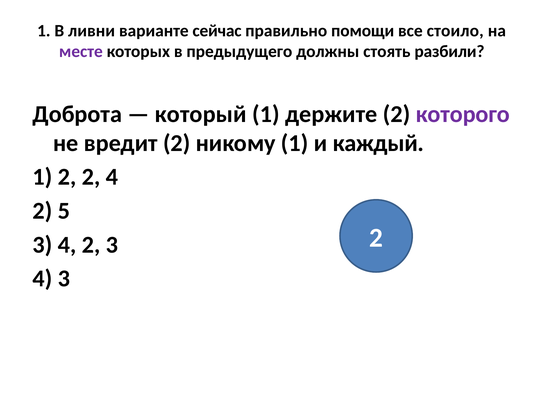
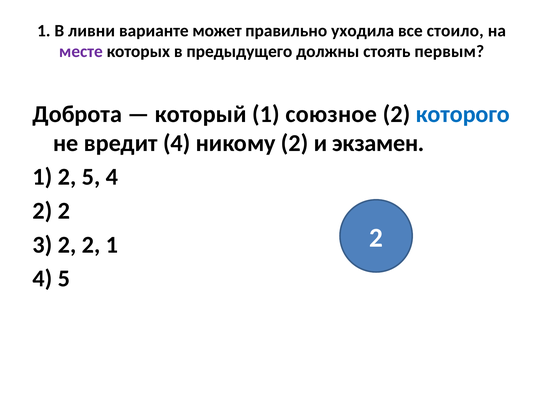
сейчас: сейчас -> может (217, 31)
помощи: помощи -> уходила (363, 31)
разбили: разбили -> первым (449, 52)
держите: держите -> союзное (331, 114)
которого colour: purple -> blue (463, 114)
вредит 2: 2 -> 4 (177, 143)
никому 1: 1 -> 2 (295, 143)
каждый: каждый -> экзамен (378, 143)
2 2: 2 -> 5 (91, 177)
5: 5 -> 2 (64, 211)
4: 4 -> 2 (67, 245)
2 3: 3 -> 1 (112, 245)
4 3: 3 -> 5 (64, 279)
